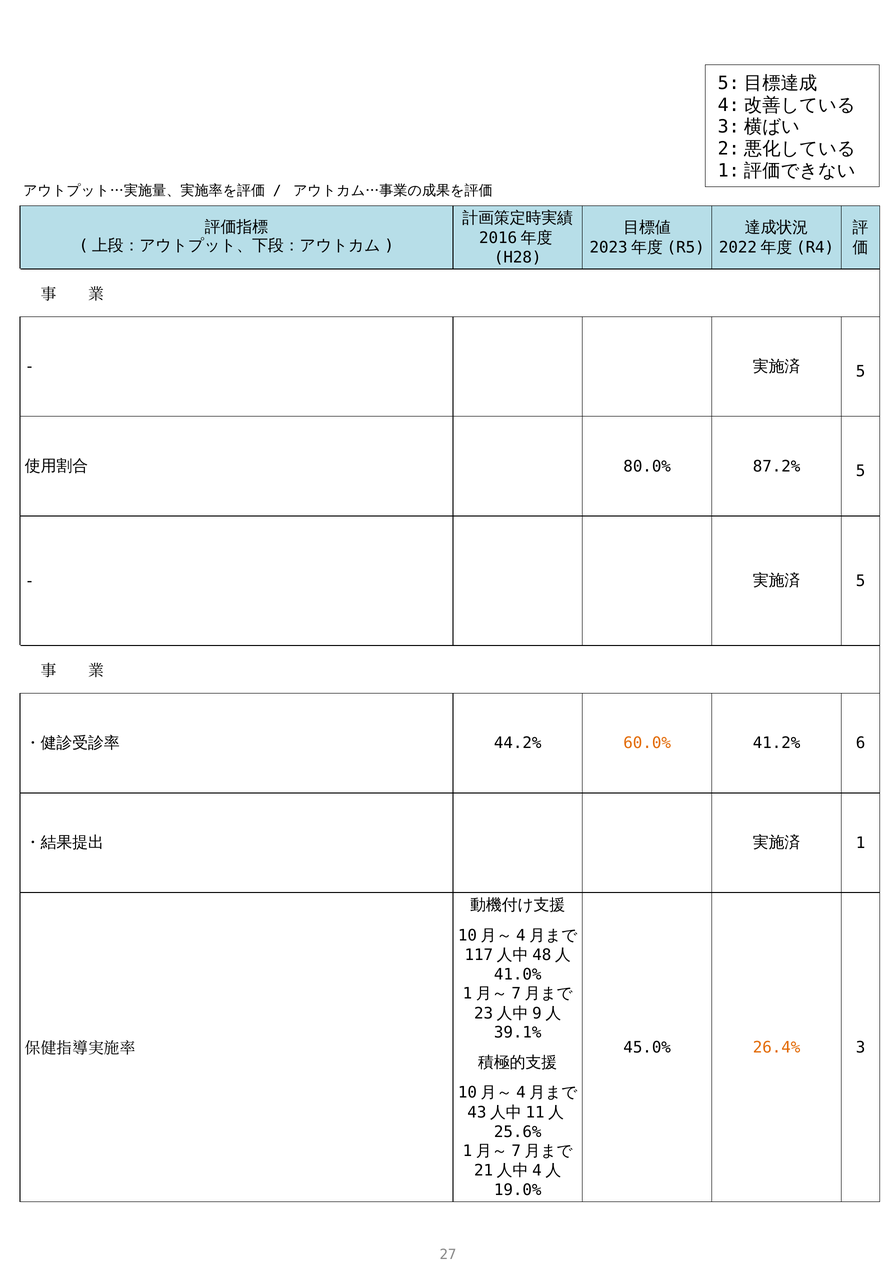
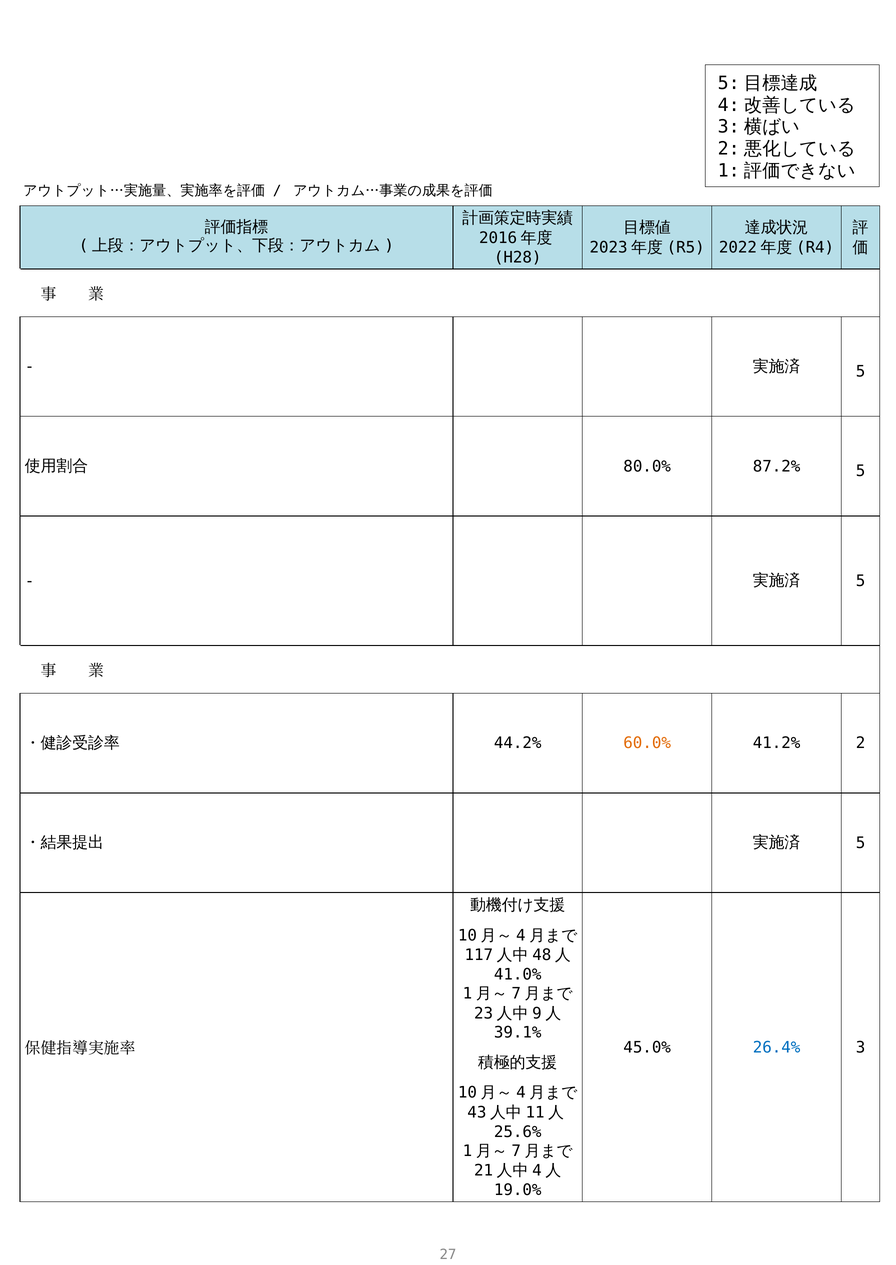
6: 6 -> 2 (861, 743)
1: 1 -> 5 (861, 842)
26.4% colour: orange -> blue (777, 1047)
